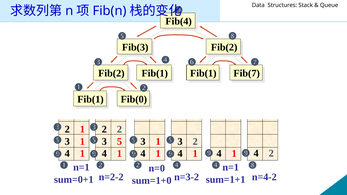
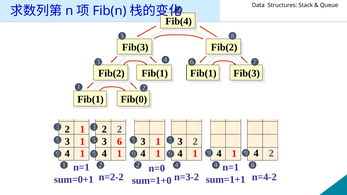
Fib(7: Fib(7 -> Fib(3 (247, 73)
5: 5 -> 6 (119, 142)
